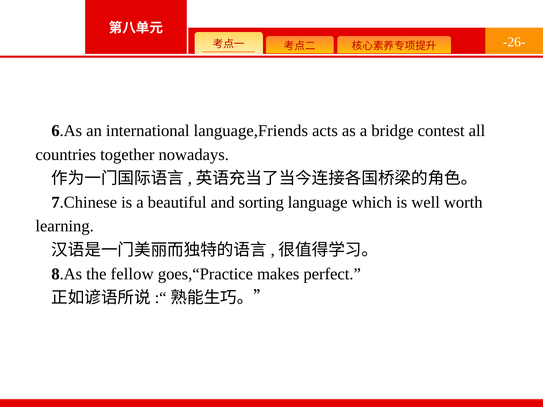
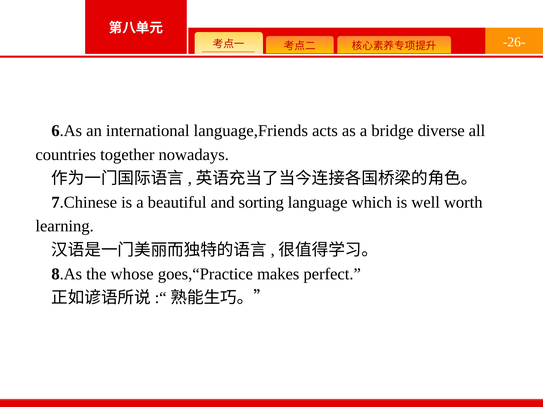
contest: contest -> diverse (441, 131)
fellow: fellow -> whose (132, 274)
